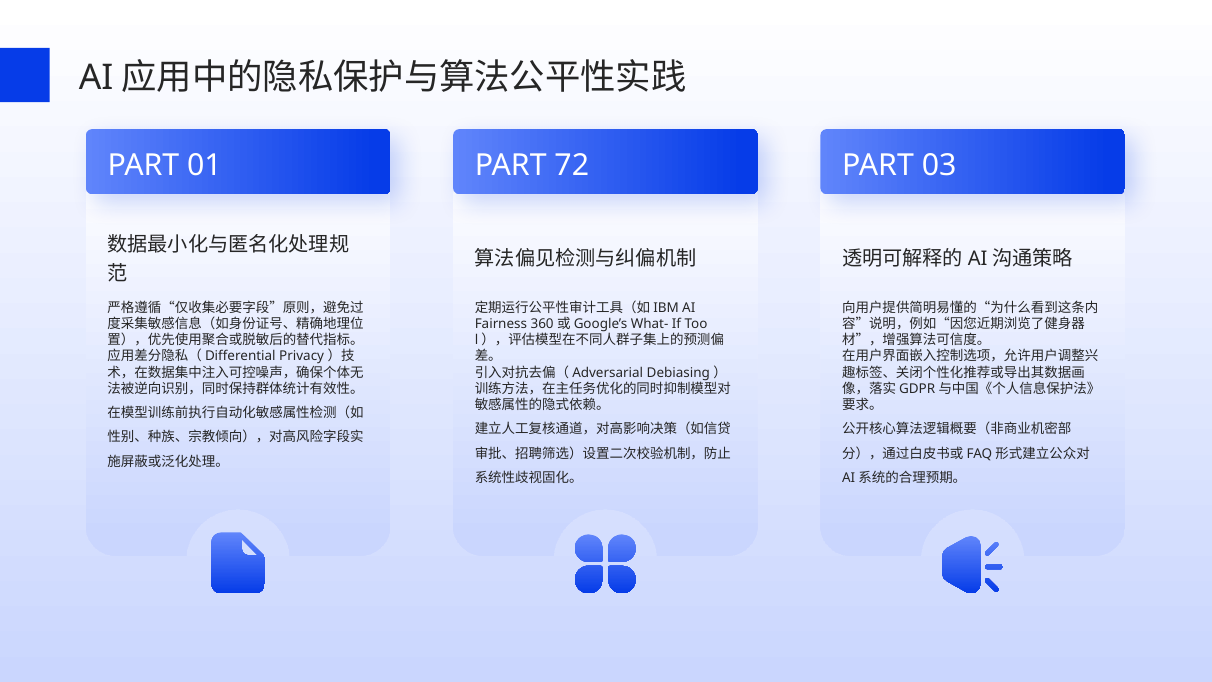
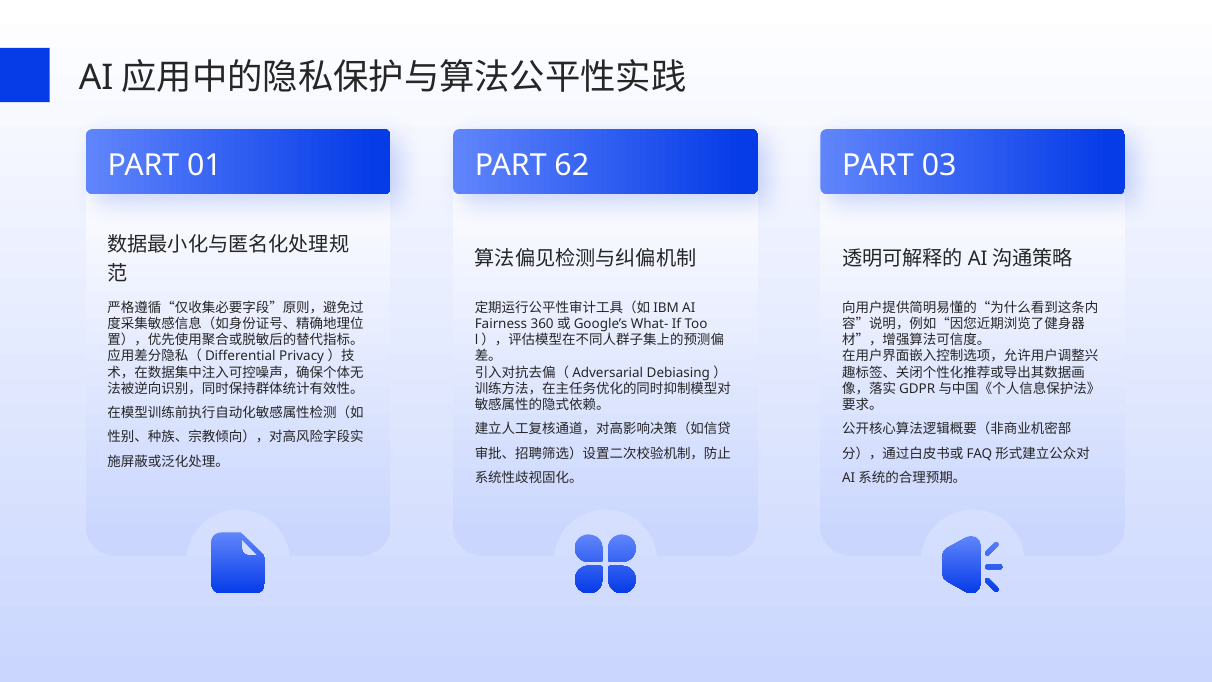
72: 72 -> 62 (572, 165)
